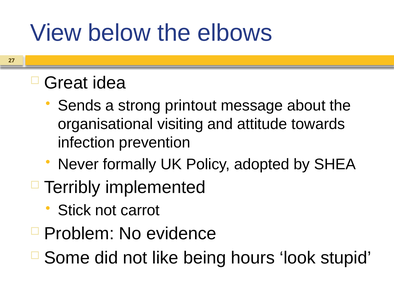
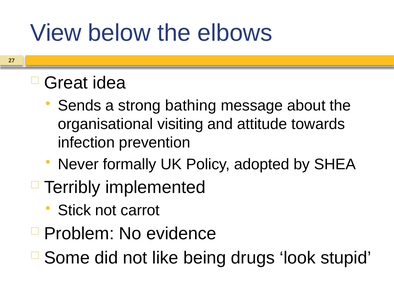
printout: printout -> bathing (191, 105)
hours: hours -> drugs (253, 257)
